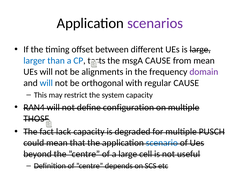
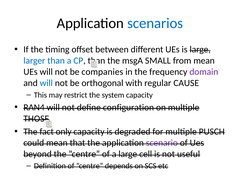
scenarios colour: purple -> blue (155, 23)
CP tests: tests -> than (96, 61)
msgA CAUSE: CAUSE -> SMALL (158, 61)
alignments: alignments -> companies (102, 72)
lack: lack -> only (64, 132)
scenario colour: blue -> purple (162, 143)
